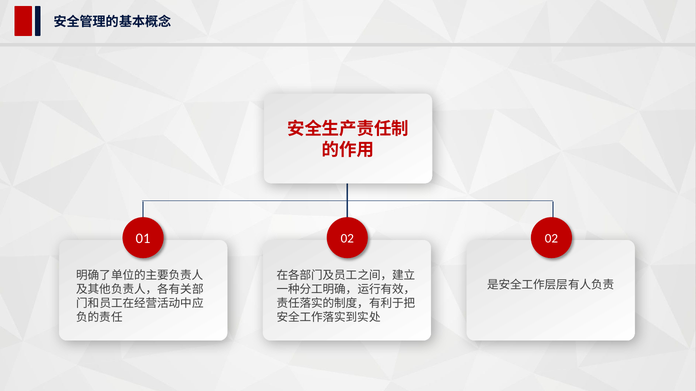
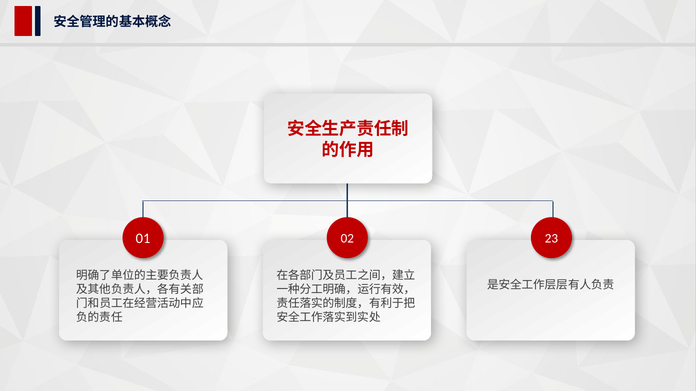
02: 02 -> 23 (551, 239)
